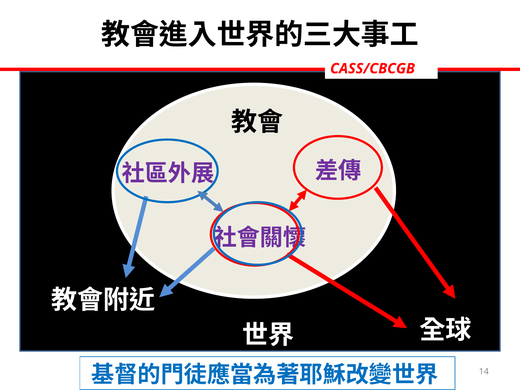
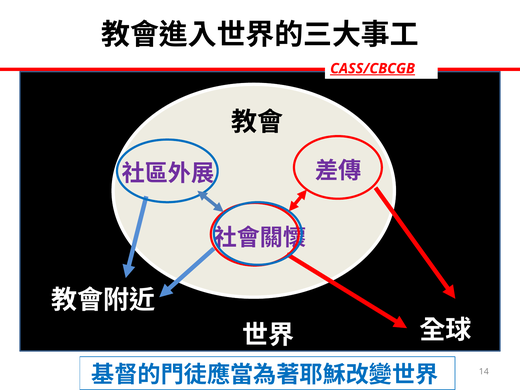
CASS/CBCGB underline: none -> present (373, 69)
